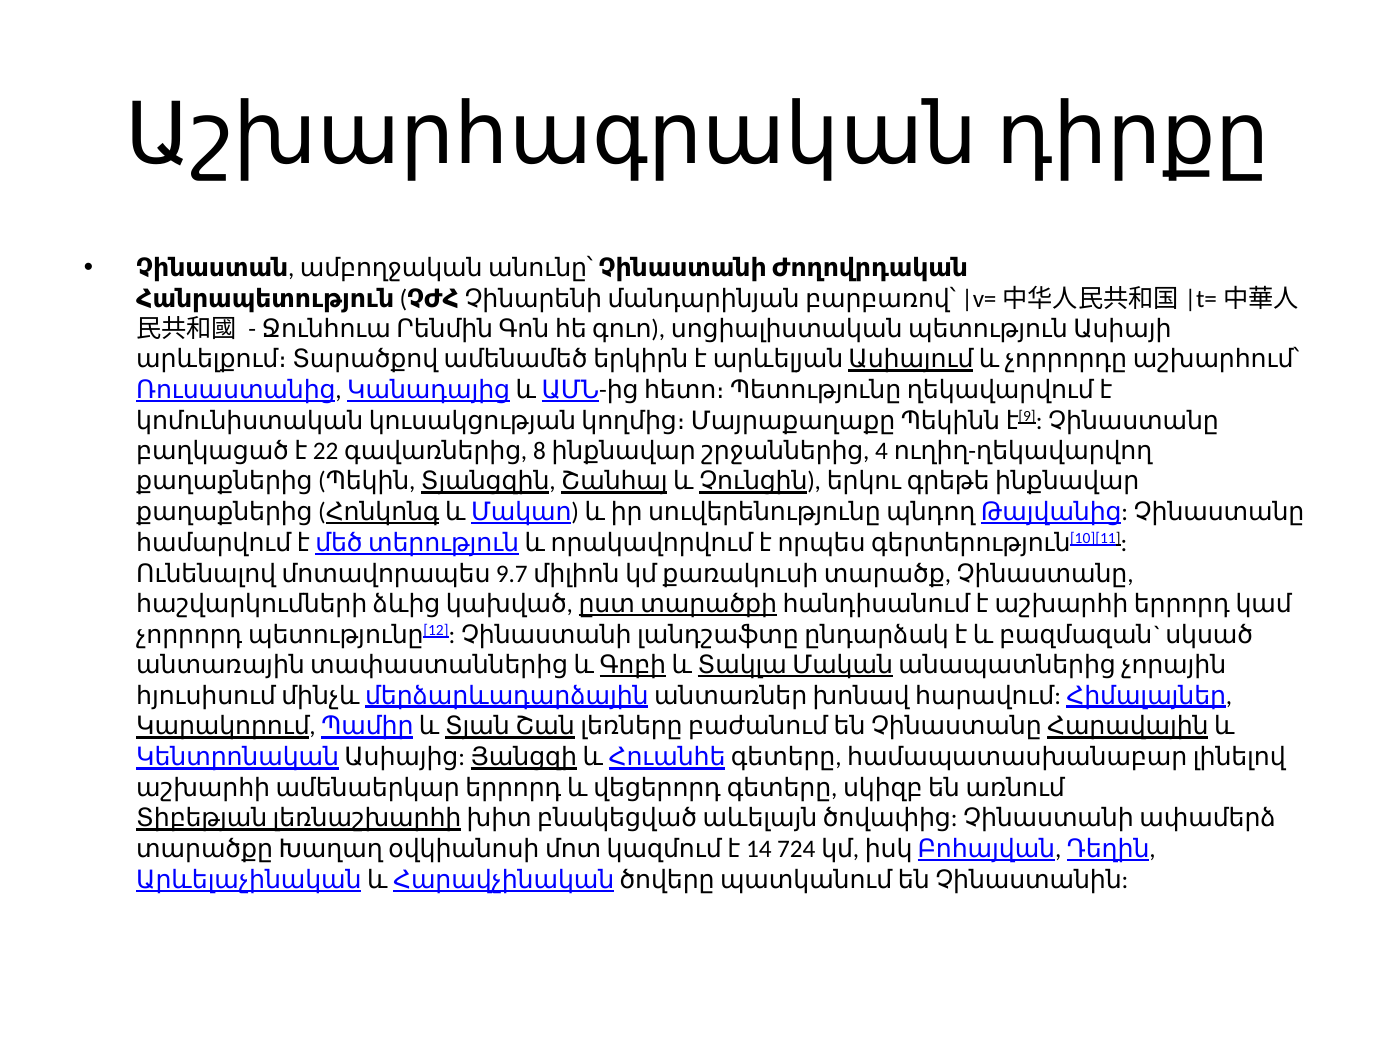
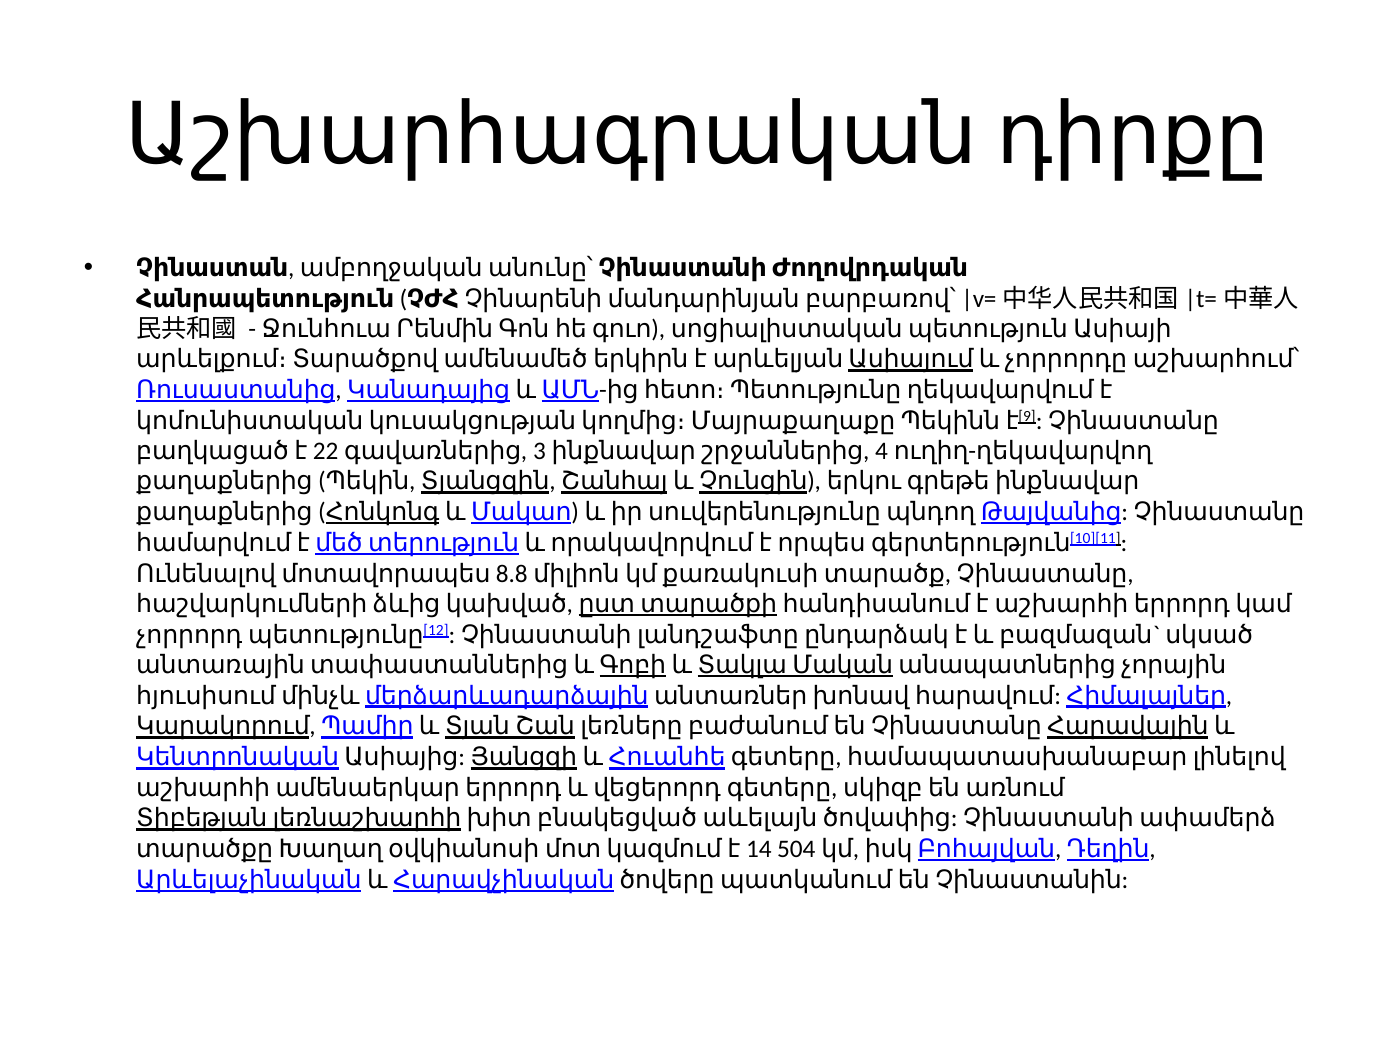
8: 8 -> 3 (539, 451)
9.7: 9.7 -> 8.8 (512, 574)
724: 724 -> 504 (796, 849)
